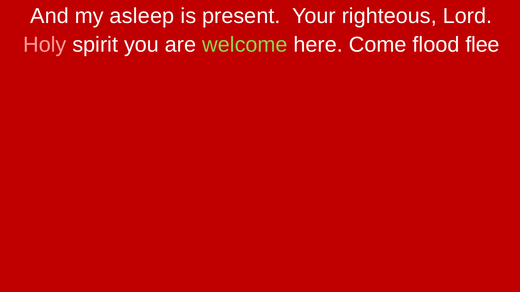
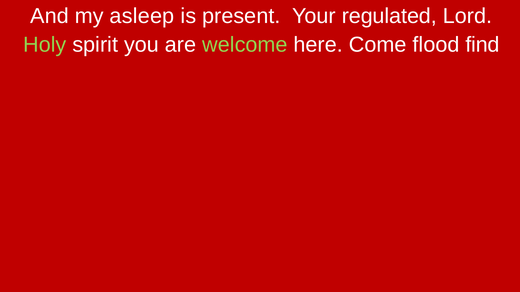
righteous: righteous -> regulated (389, 16)
Holy colour: pink -> light green (45, 45)
flee: flee -> find (482, 45)
